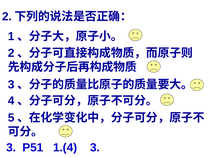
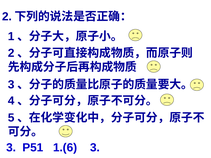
1.(4: 1.(4 -> 1.(6 (65, 148)
